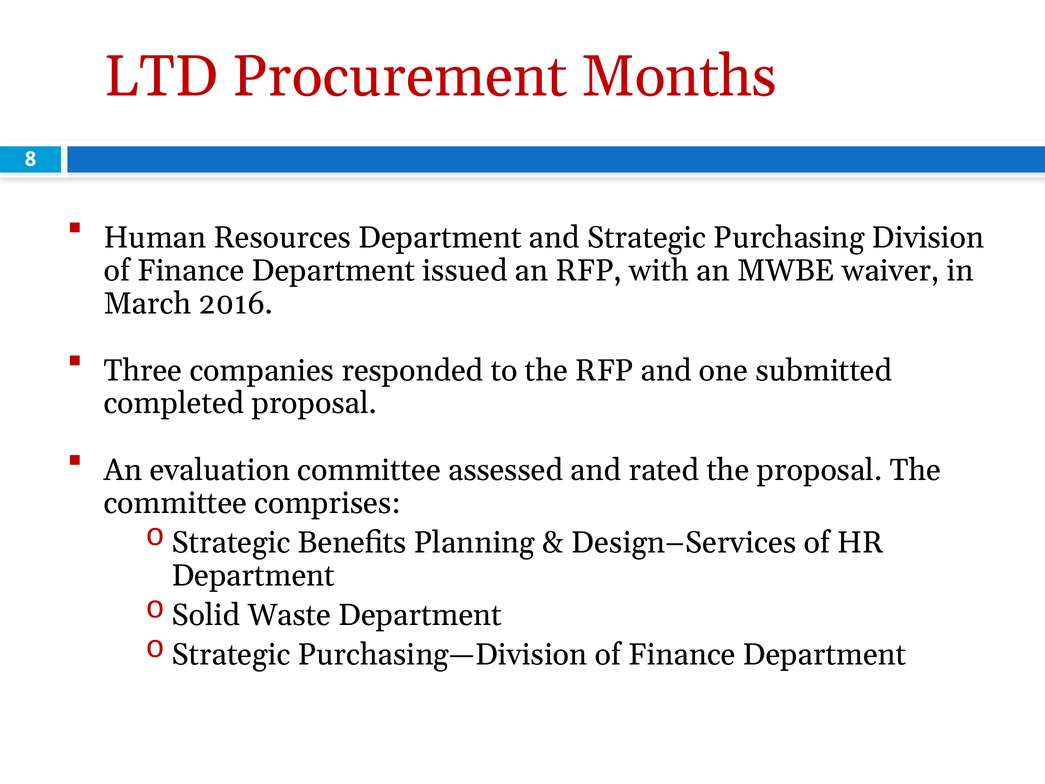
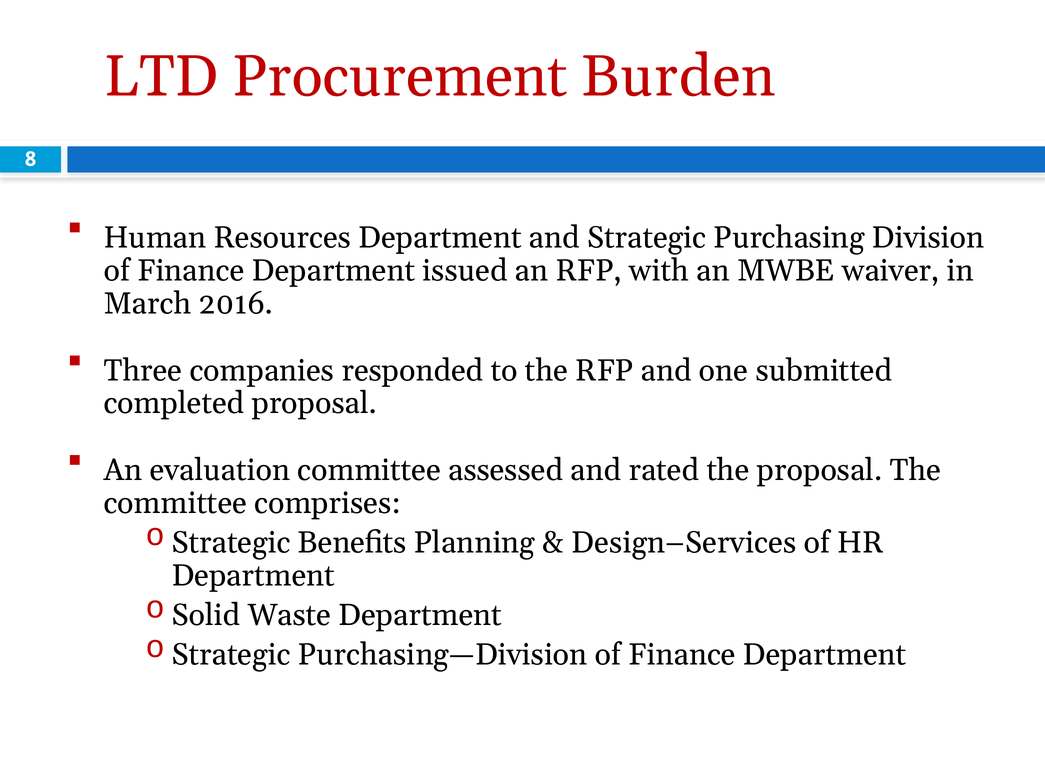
Months: Months -> Burden (679, 76)
